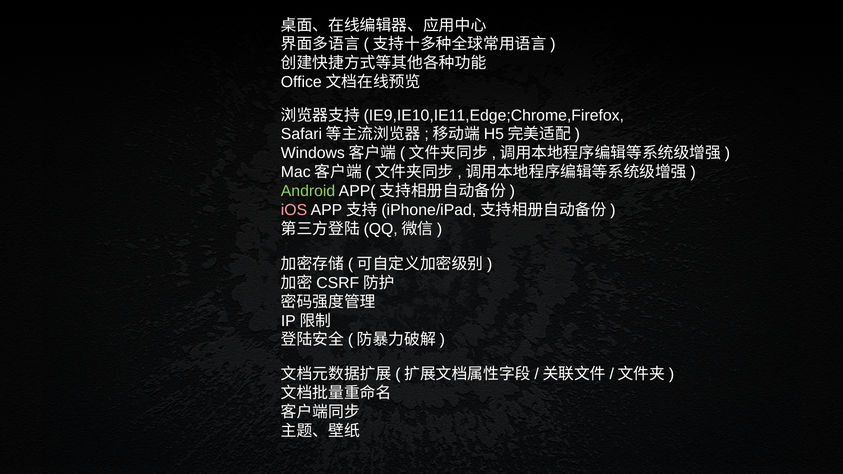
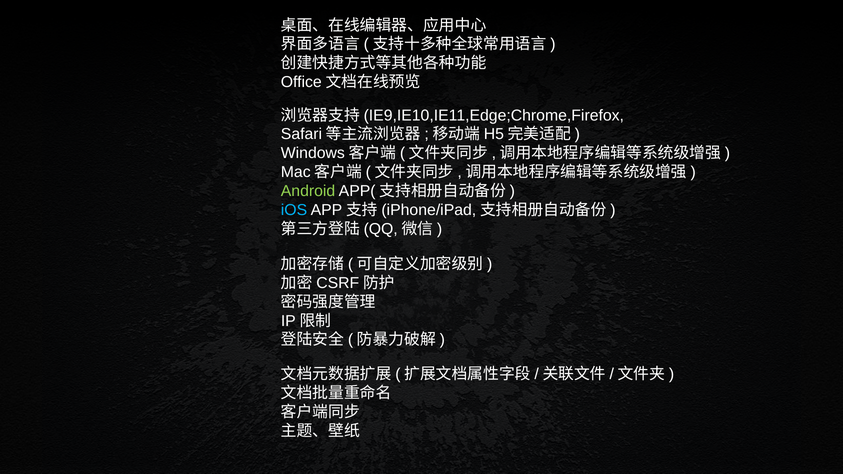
iOS colour: pink -> light blue (294, 210)
